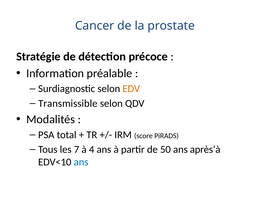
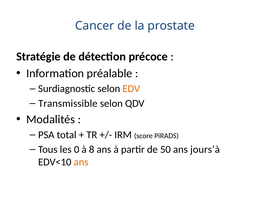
7: 7 -> 0 (77, 150)
4: 4 -> 8 (92, 150)
après’à: après’à -> jours’à (205, 150)
ans colour: blue -> orange (81, 162)
